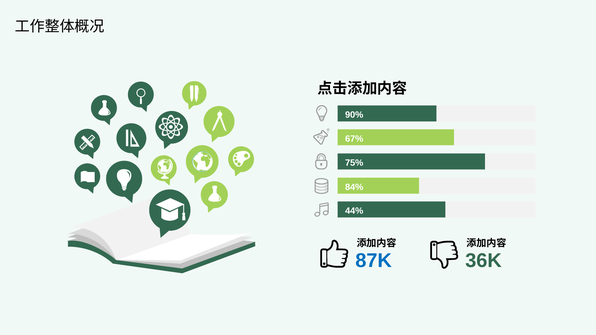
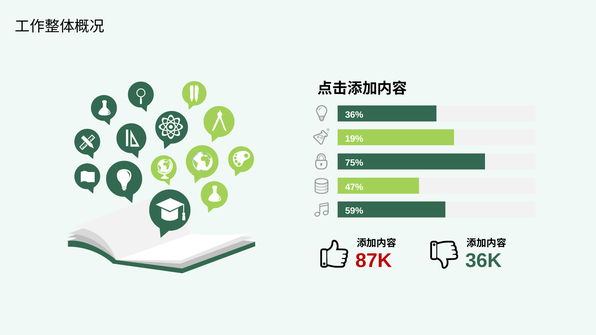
90%: 90% -> 36% (354, 115)
67%: 67% -> 19% (354, 139)
84%: 84% -> 47% (354, 187)
44%: 44% -> 59% (354, 211)
87K colour: blue -> red (374, 261)
